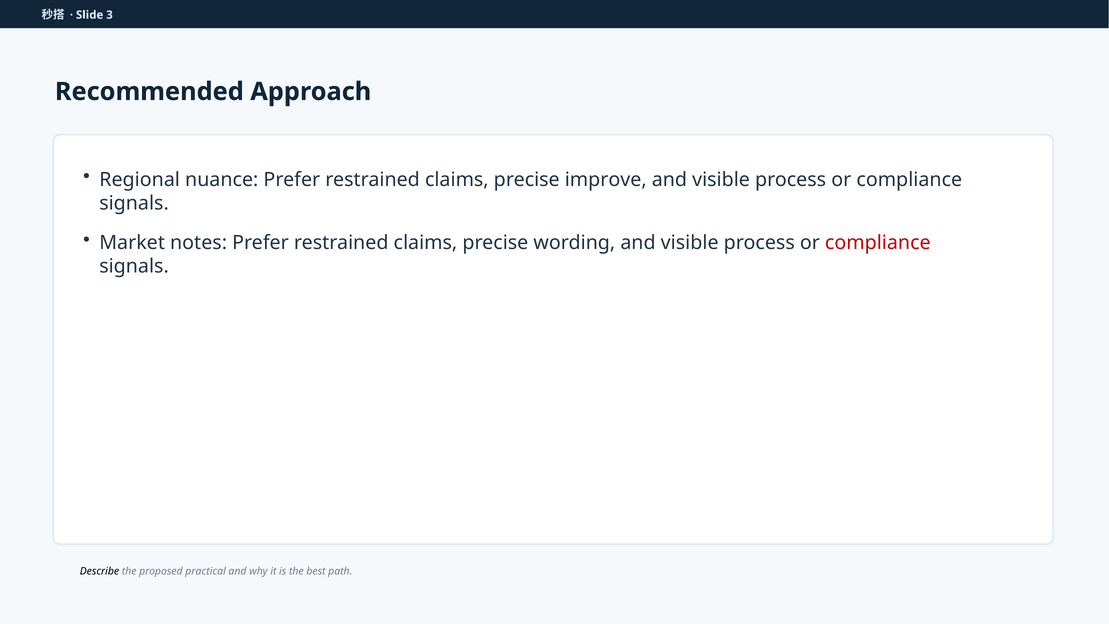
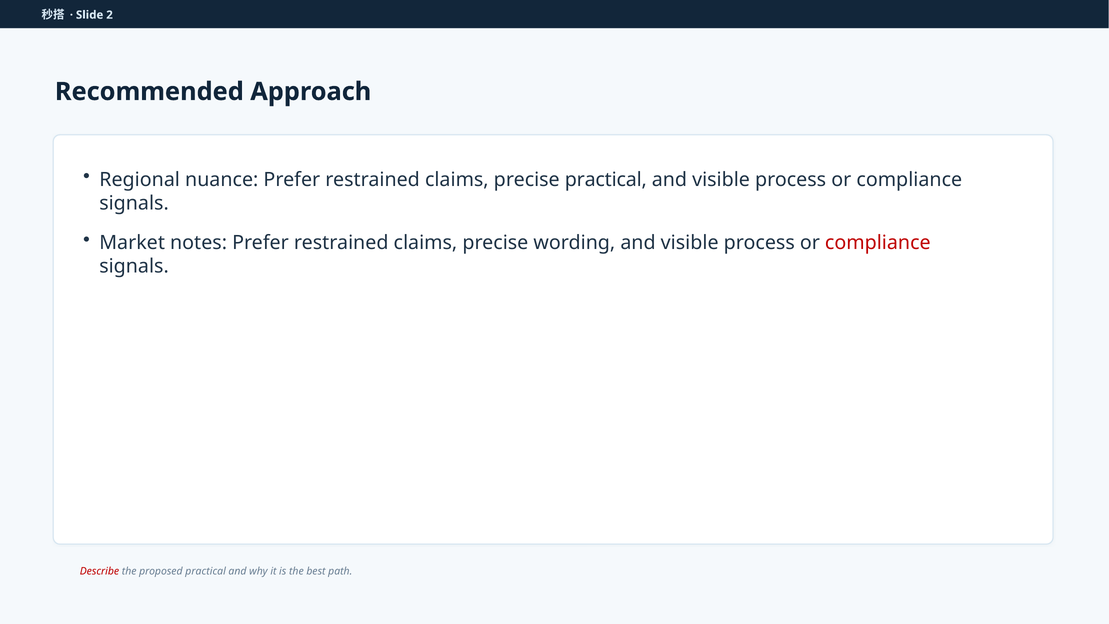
3: 3 -> 2 (110, 15)
precise improve: improve -> practical (606, 179)
Describe colour: black -> red (99, 571)
